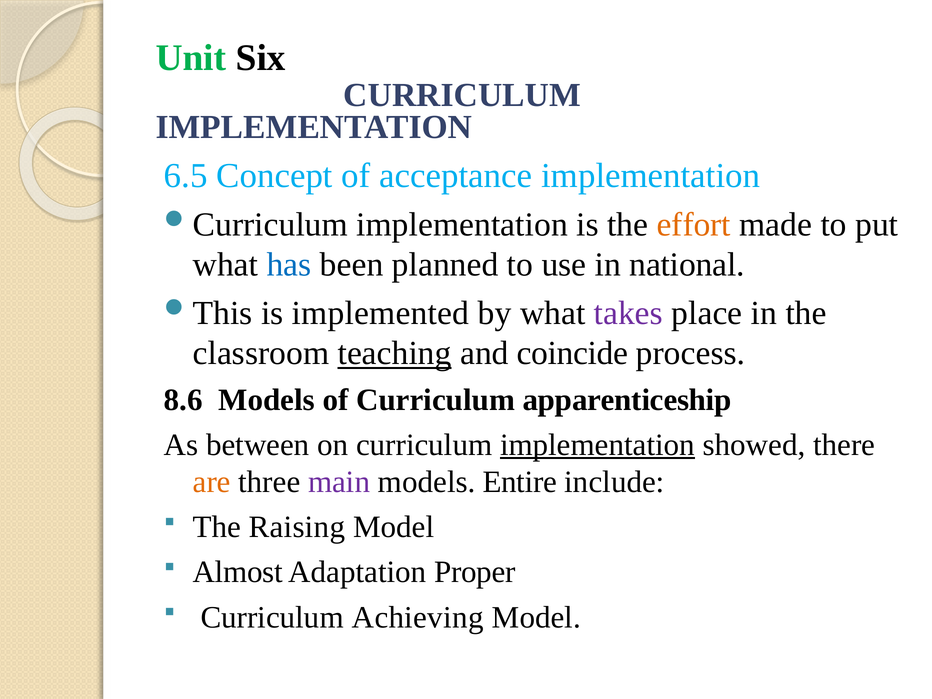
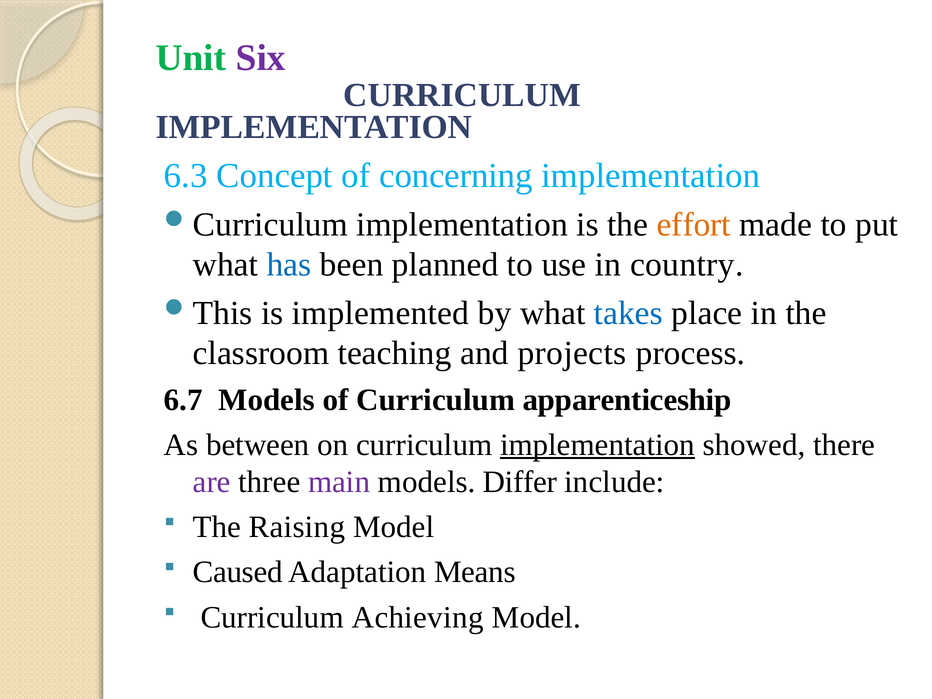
Six colour: black -> purple (261, 58)
6.5: 6.5 -> 6.3 (186, 176)
acceptance: acceptance -> concerning (456, 176)
national: national -> country (687, 265)
takes colour: purple -> blue (628, 313)
teaching underline: present -> none (395, 353)
coincide: coincide -> projects (572, 353)
8.6: 8.6 -> 6.7 (183, 400)
are colour: orange -> purple (212, 482)
Entire: Entire -> Differ (520, 482)
Almost: Almost -> Caused (238, 572)
Proper: Proper -> Means (475, 572)
